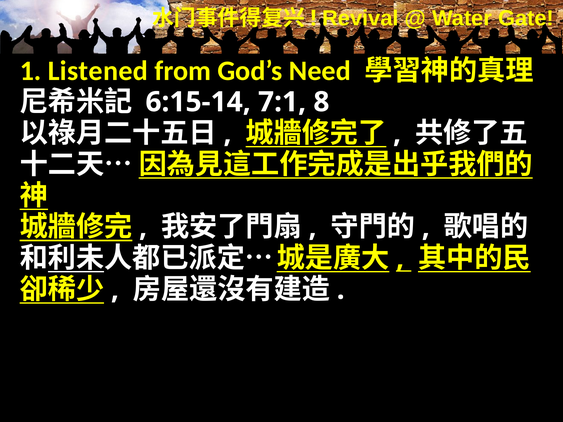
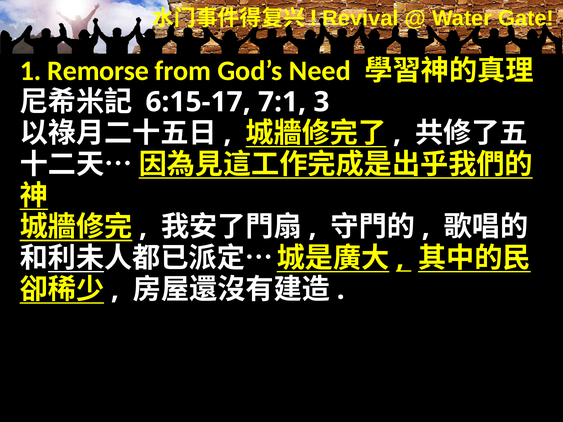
Listened: Listened -> Remorse (98, 71)
6:15-14: 6:15-14 -> 6:15-17 (198, 102)
8: 8 -> 3 (321, 102)
